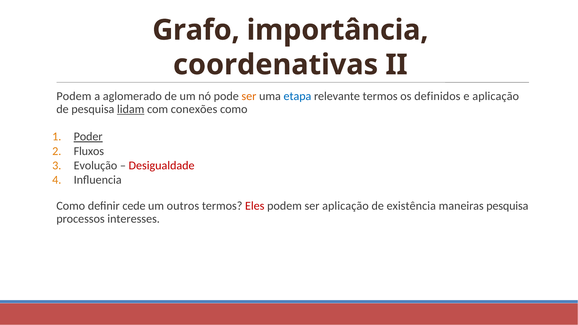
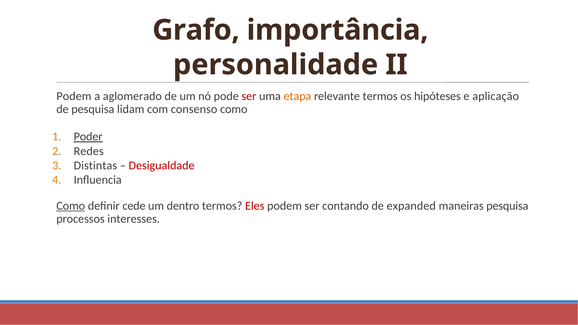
coordenativas: coordenativas -> personalidade (276, 65)
ser colour: orange -> red (249, 96)
etapa colour: blue -> orange (297, 96)
definidos: definidos -> hipóteses (437, 96)
lidam underline: present -> none (131, 109)
conexões: conexões -> consenso (194, 109)
Fluxos: Fluxos -> Redes (89, 151)
Evolução: Evolução -> Distintas (95, 166)
Como underline: none -> present (71, 206)
outros: outros -> dentro (183, 206)
ser aplicação: aplicação -> contando (345, 206)
existência: existência -> expanded (411, 206)
